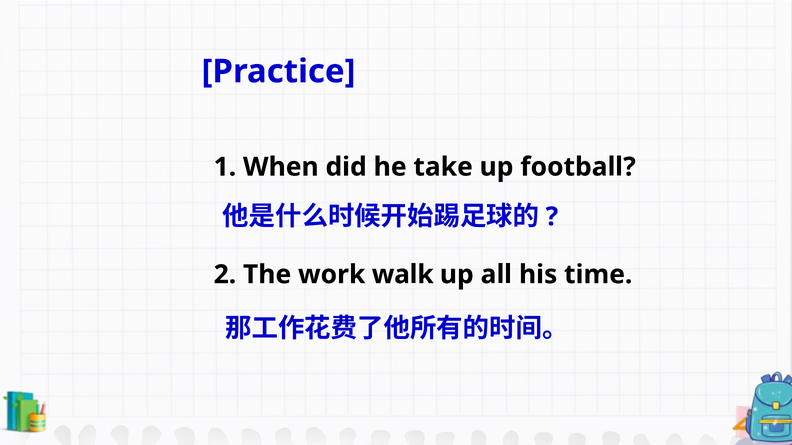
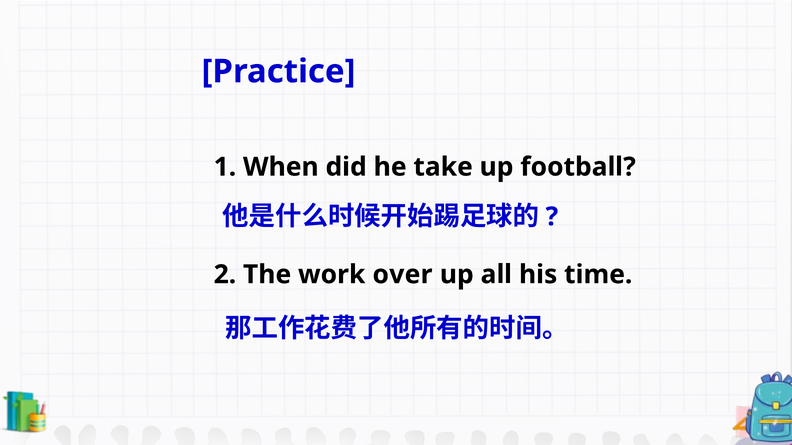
walk: walk -> over (402, 275)
